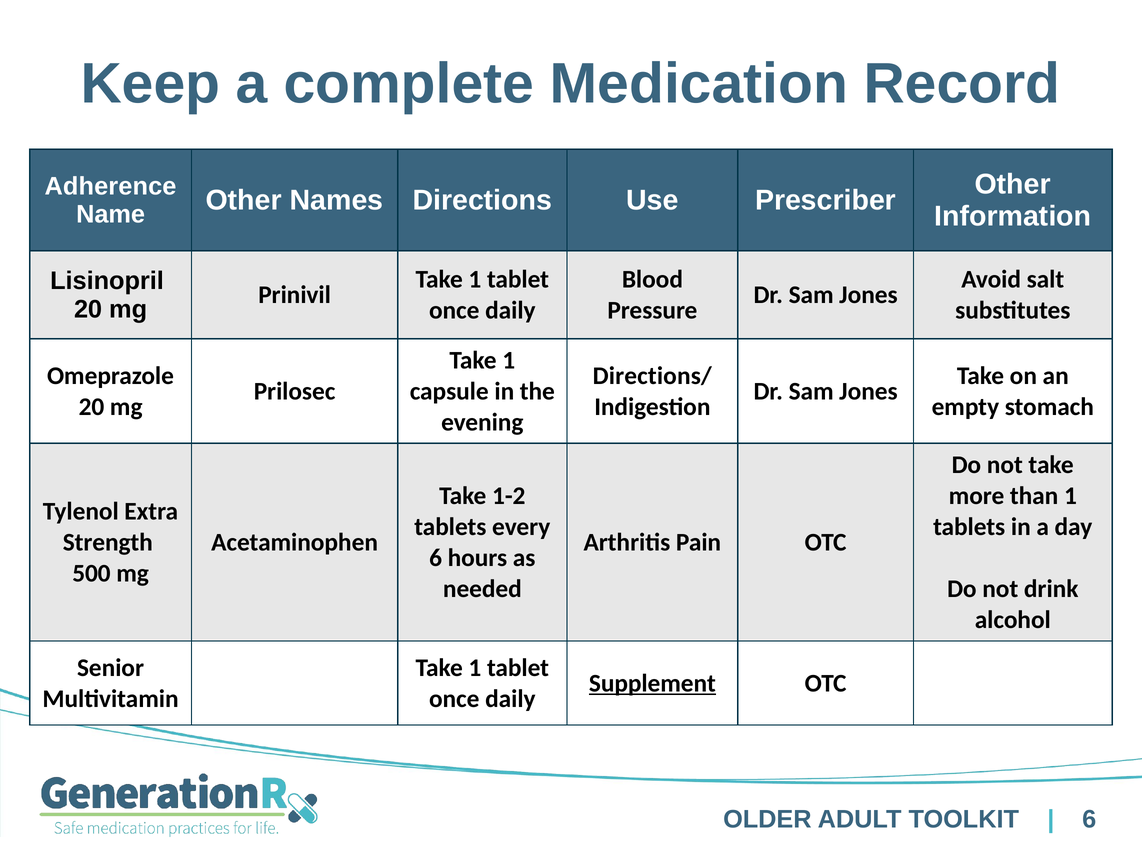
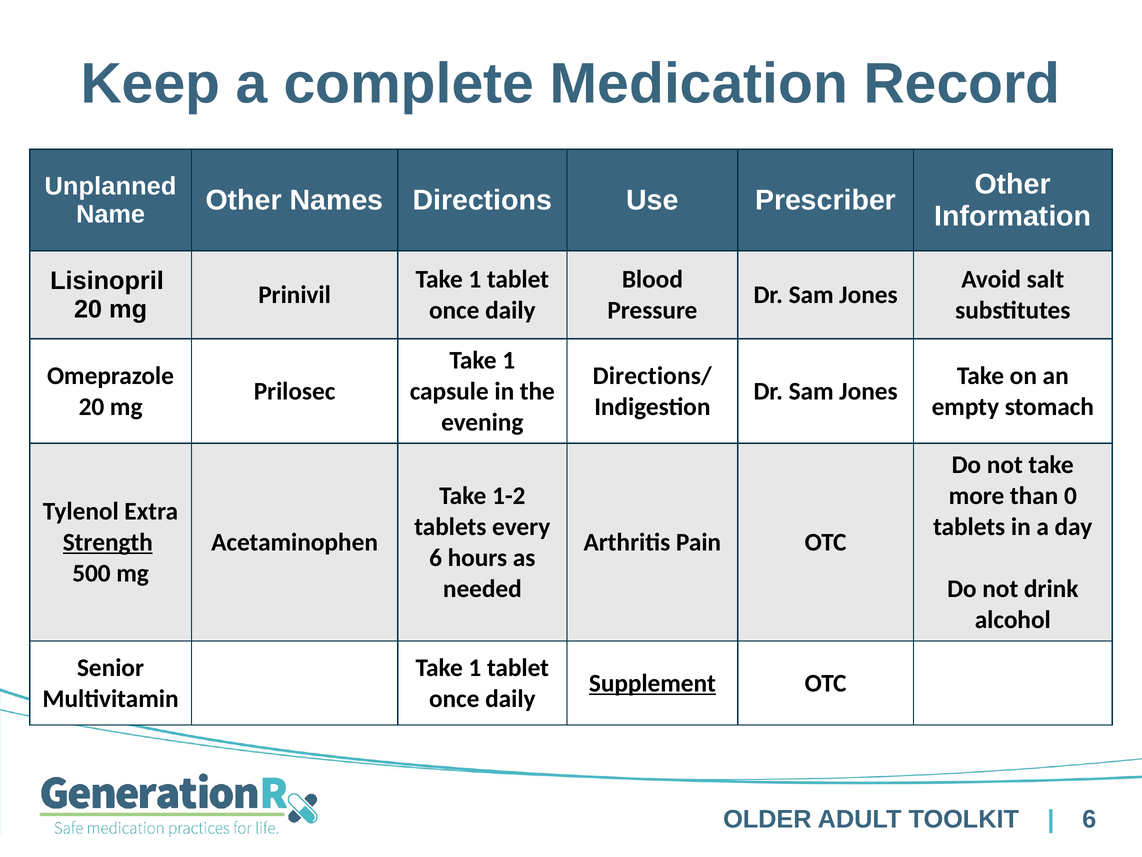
Adherence: Adherence -> Unplanned (110, 186)
than 1: 1 -> 0 (1070, 496)
Strength underline: none -> present (108, 542)
